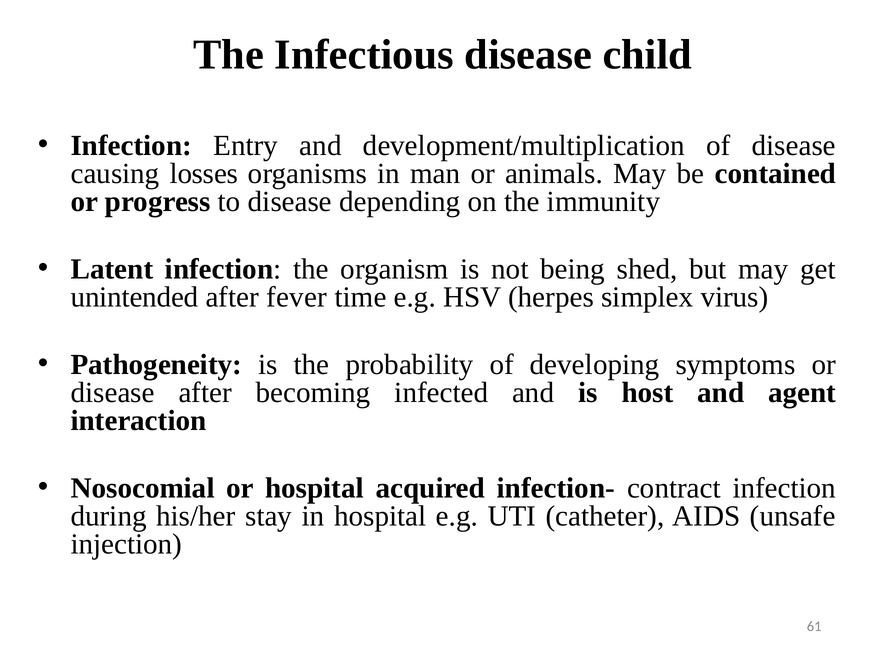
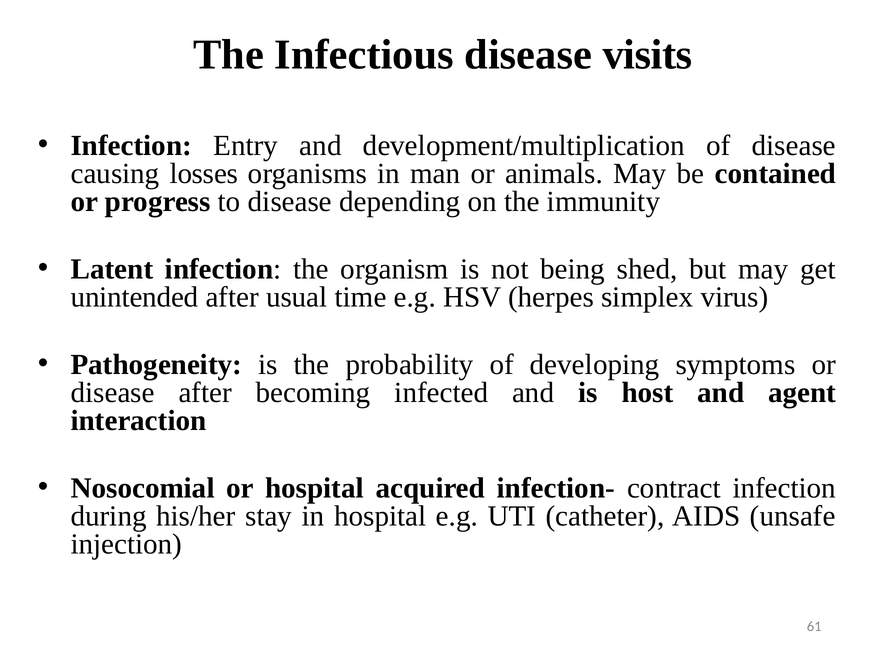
child: child -> visits (648, 55)
fever: fever -> usual (297, 297)
